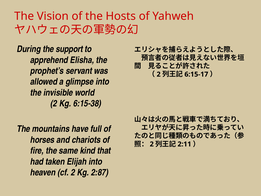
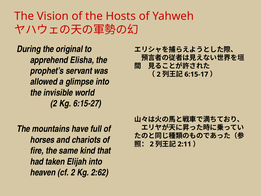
support: support -> original (69, 49)
6:15-38: 6:15-38 -> 6:15-27 (87, 103)
2:87: 2:87 -> 2:62 (100, 172)
